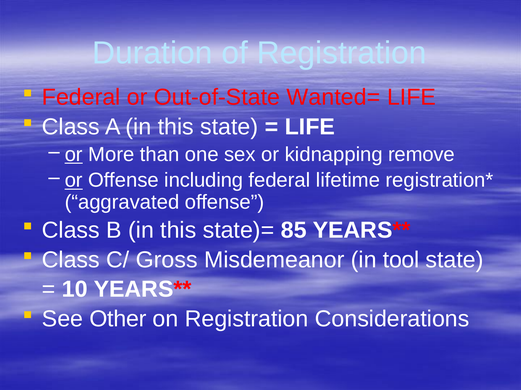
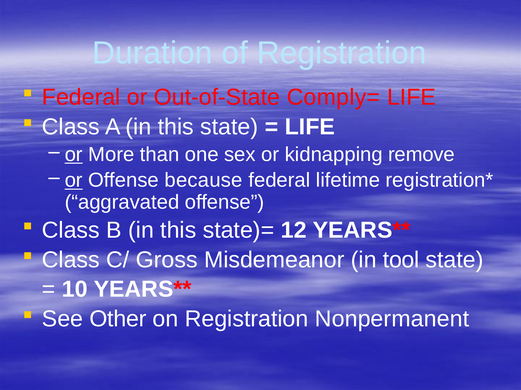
Wanted=: Wanted= -> Comply= (333, 97)
including: including -> because (204, 181)
85: 85 -> 12 (294, 231)
Considerations: Considerations -> Nonpermanent (392, 320)
